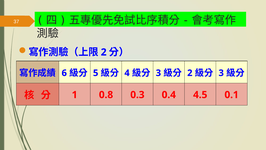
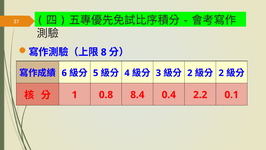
2: 2 -> 8 (104, 52)
3: 3 -> 2 (221, 73)
0.3: 0.3 -> 8.4 (137, 95)
4.5: 4.5 -> 2.2 (200, 95)
